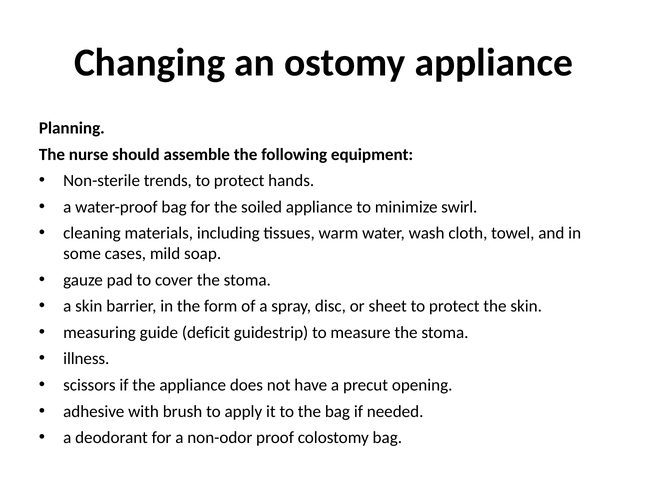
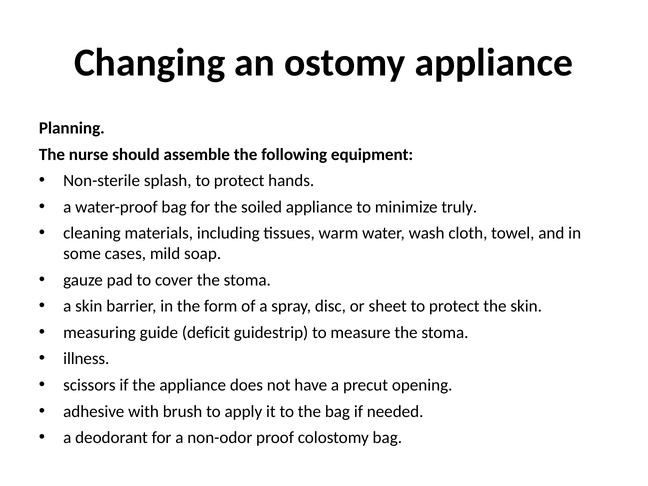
trends: trends -> splash (168, 181)
swirl: swirl -> truly (459, 207)
